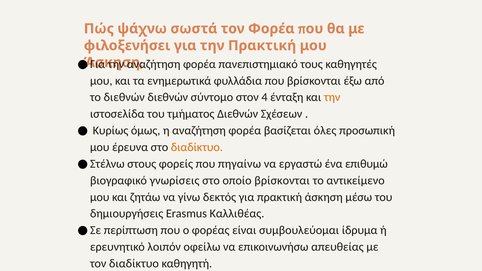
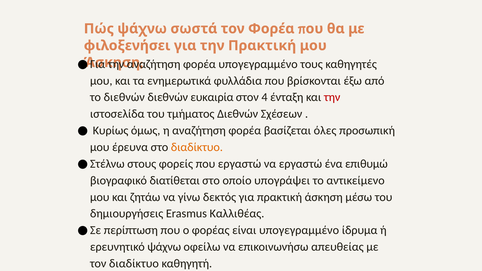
φορέα πανεπιστημιακό: πανεπιστημιακό -> υπογεγραμμένο (258, 64)
σύντομο: σύντομο -> ευκαιρία (212, 97)
την colour: orange -> red (332, 97)
που πηγαίνω: πηγαίνω -> εργαστώ (240, 164)
γνωρίσεις: γνωρίσεις -> διατίθεται (175, 180)
οποίο βρίσκονται: βρίσκονται -> υπογράψει (282, 180)
είναι συμβουλεύομαι: συμβουλεύομαι -> υπογεγραμμένο (299, 230)
λοιπόν: λοιπόν -> ψάχνω (164, 247)
